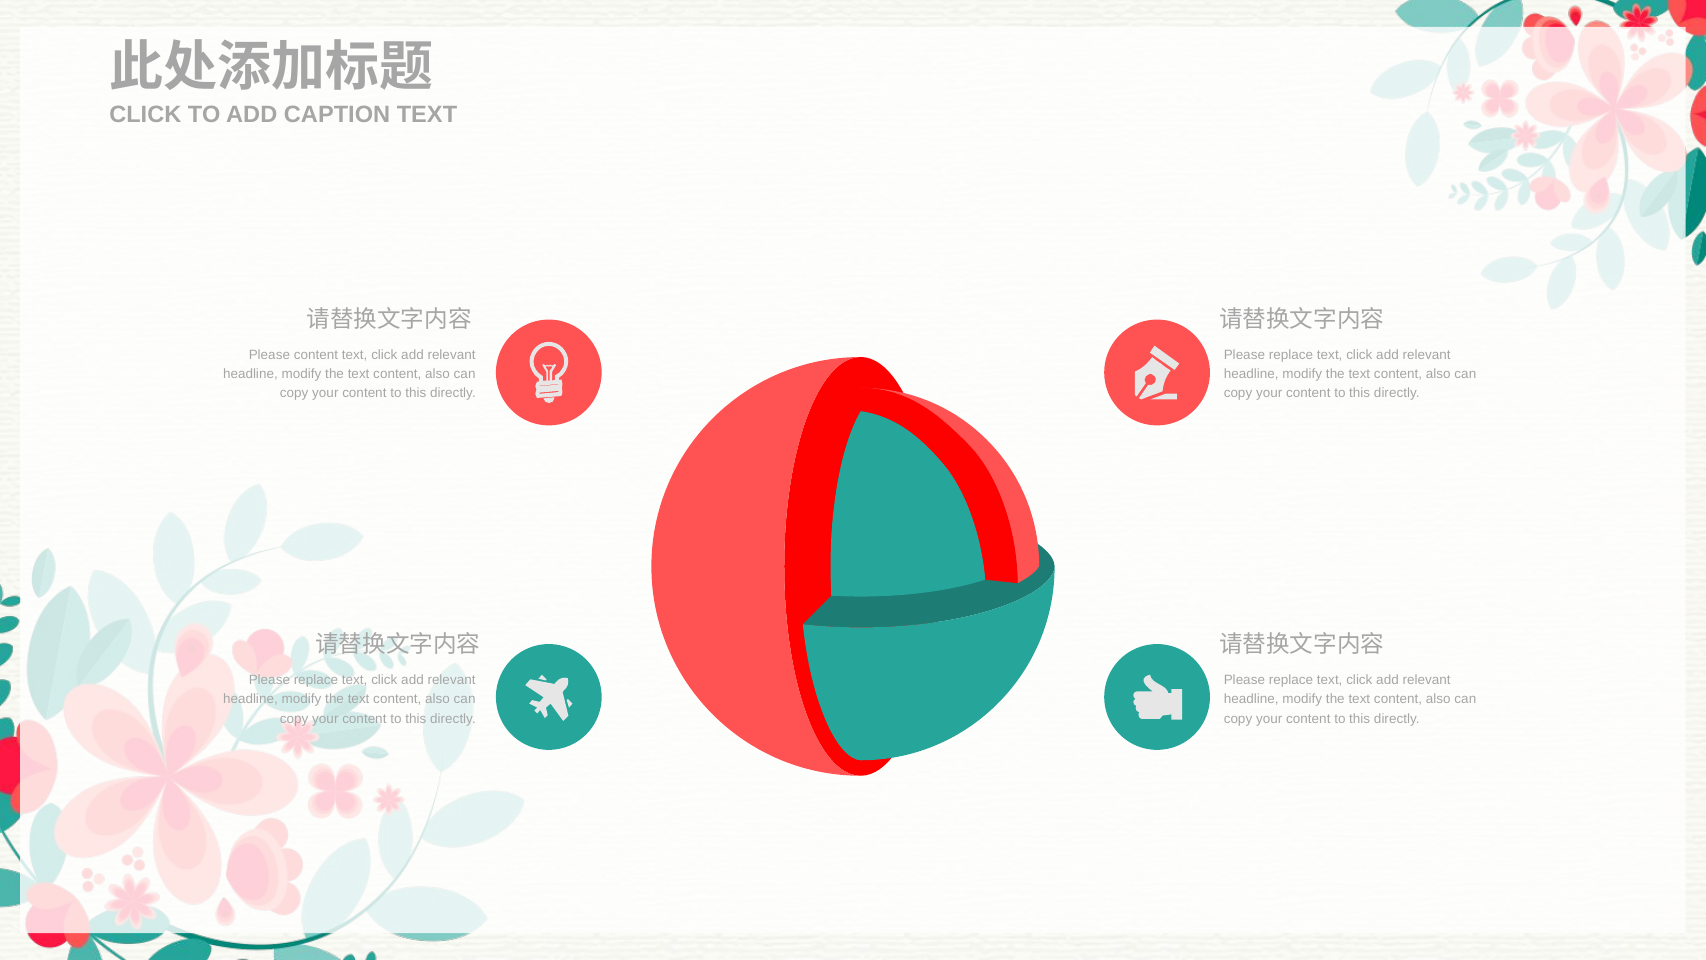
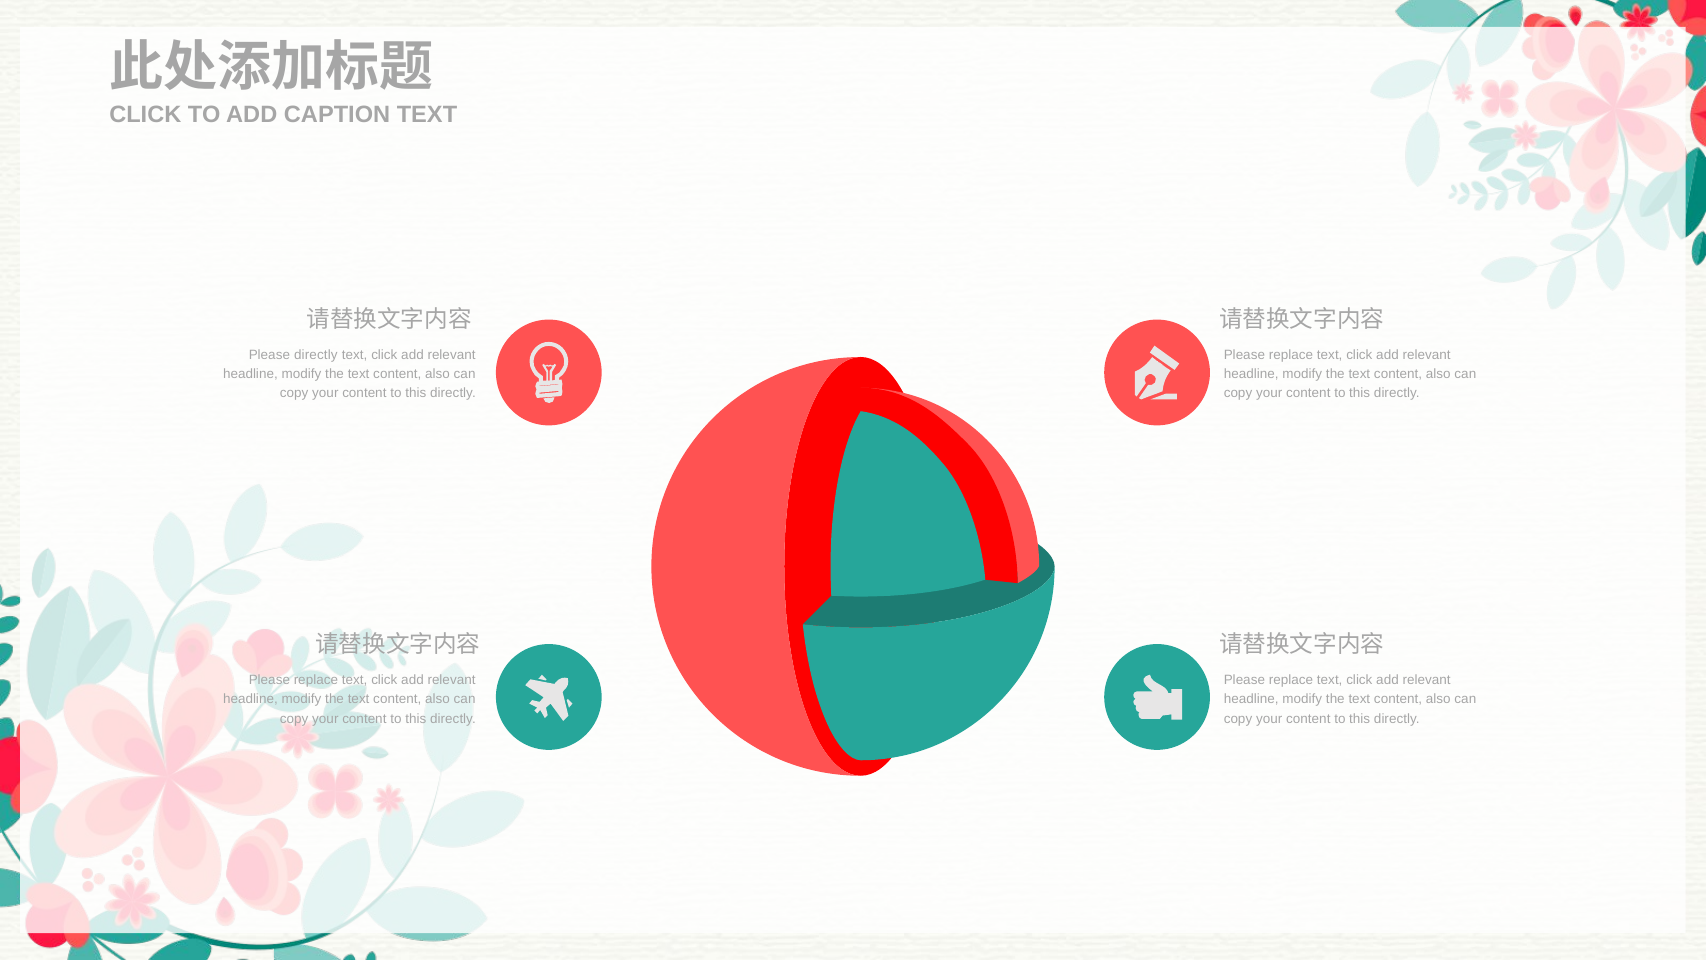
Please content: content -> directly (316, 355)
